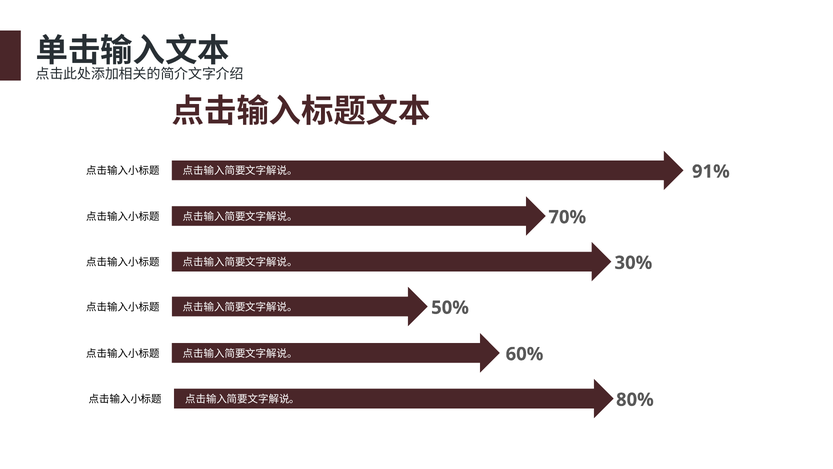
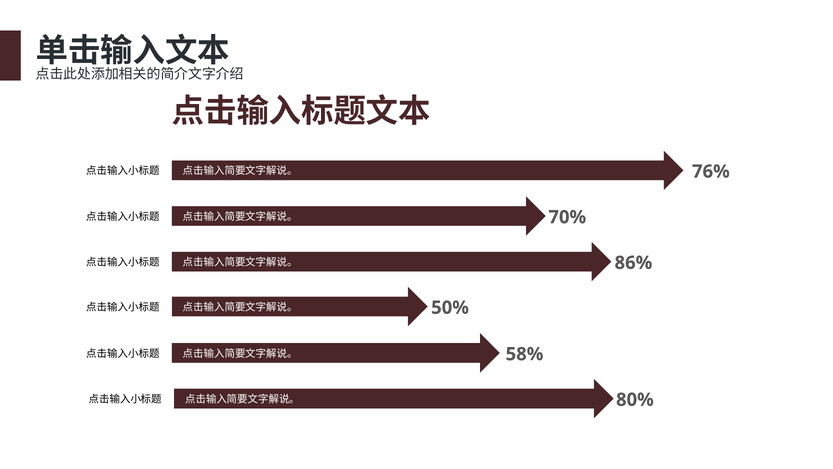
91%: 91% -> 76% (711, 171)
30%: 30% -> 86% (633, 263)
60%: 60% -> 58% (524, 354)
